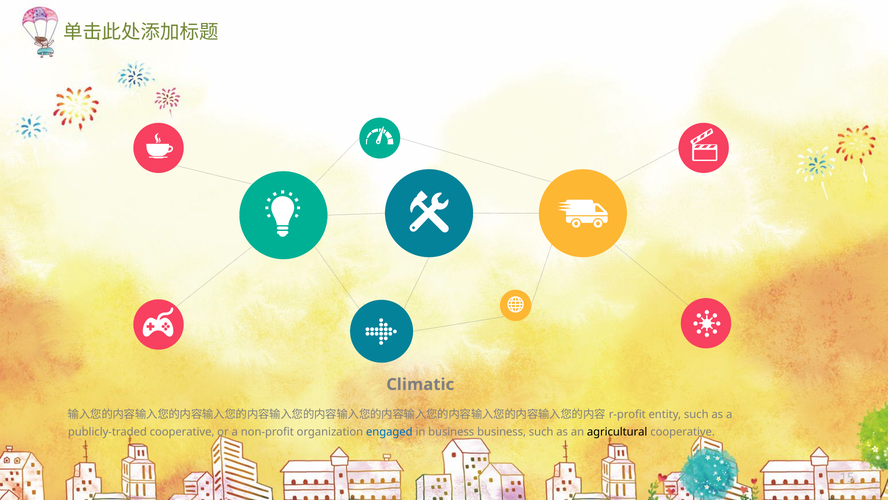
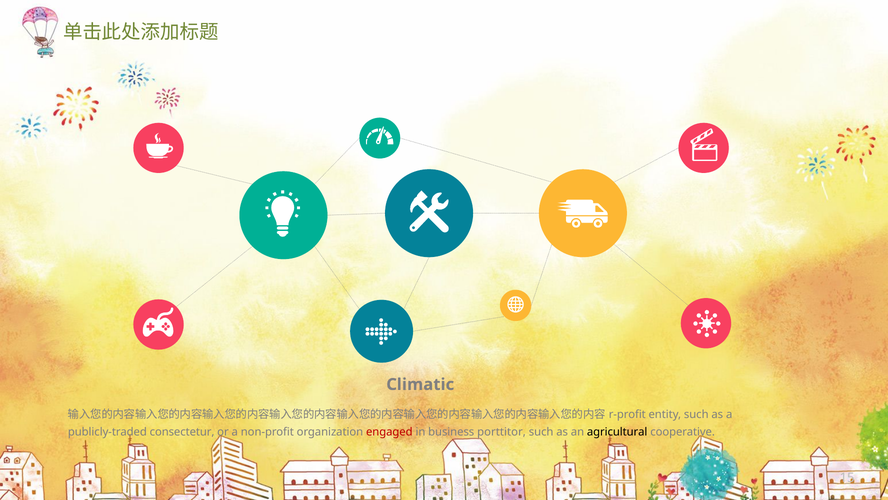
publicly-traded cooperative: cooperative -> consectetur (182, 432)
engaged colour: blue -> red (389, 432)
business business: business -> porttitor (502, 432)
